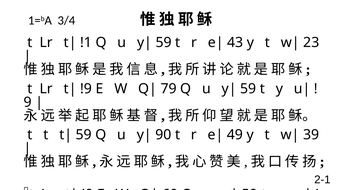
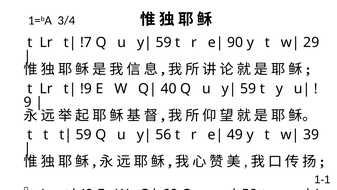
!1: !1 -> !7 (86, 42)
43: 43 -> 90 (235, 42)
23: 23 -> 29 (311, 42)
79: 79 -> 40 (169, 88)
90: 90 -> 56 (163, 135)
2-1: 2-1 -> 1-1 (322, 179)
